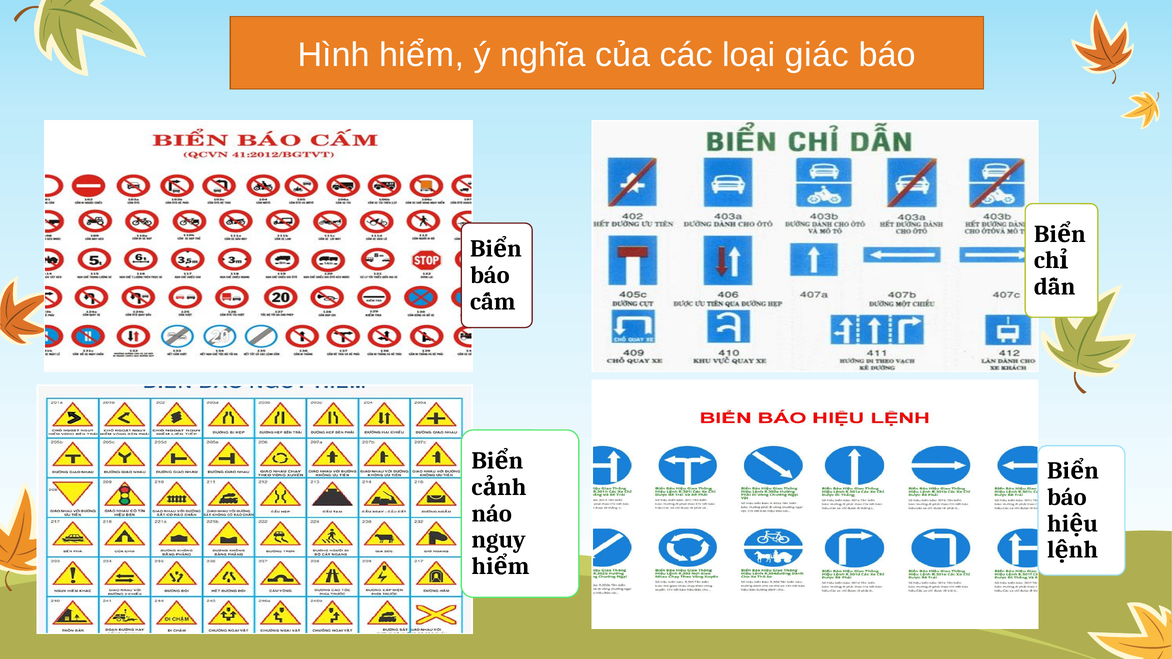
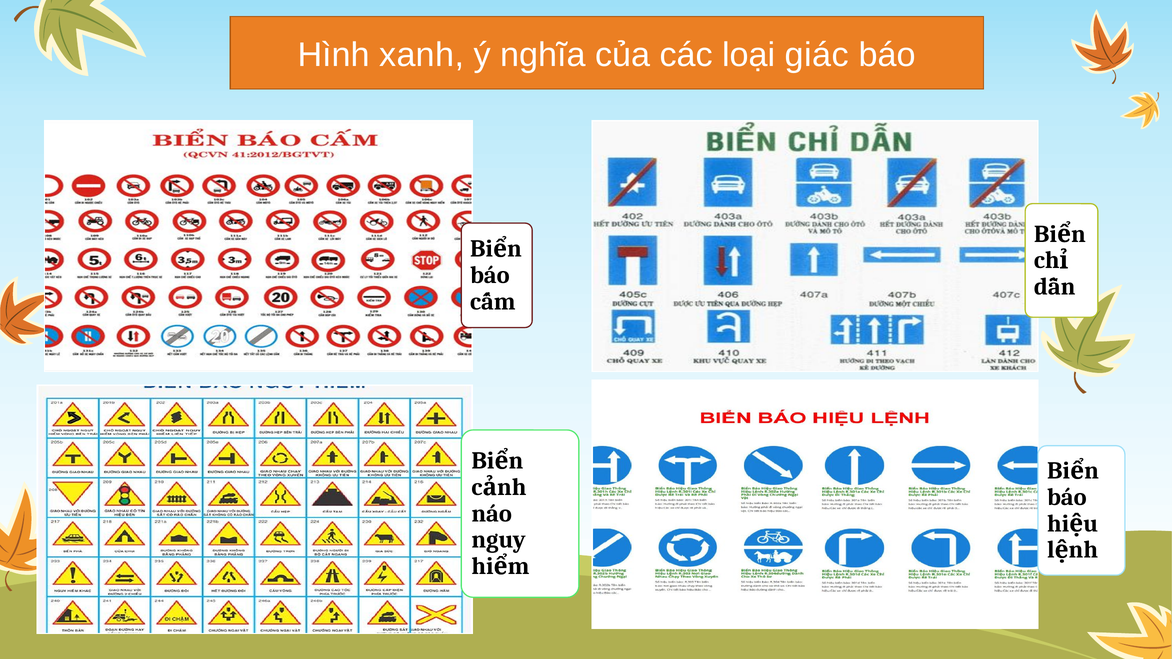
hiểm: hiểm -> xanh (422, 55)
